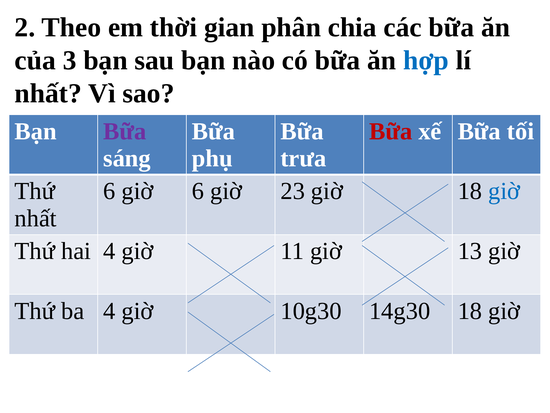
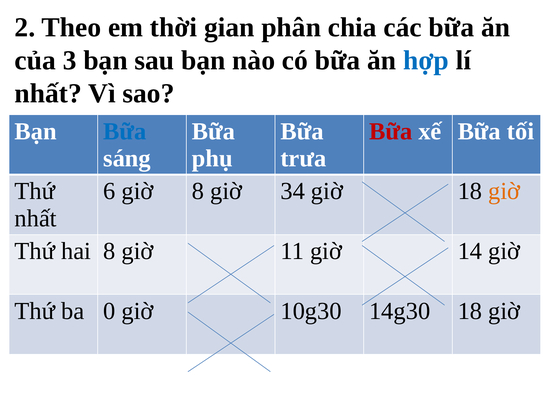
Bữa colour: purple -> blue (125, 131)
giờ 6: 6 -> 8 (198, 191)
23: 23 -> 34 (293, 191)
giờ colour: blue -> orange (504, 191)
hai 4: 4 -> 8 (109, 251)
13: 13 -> 14 (470, 251)
ba 4: 4 -> 0 (109, 311)
